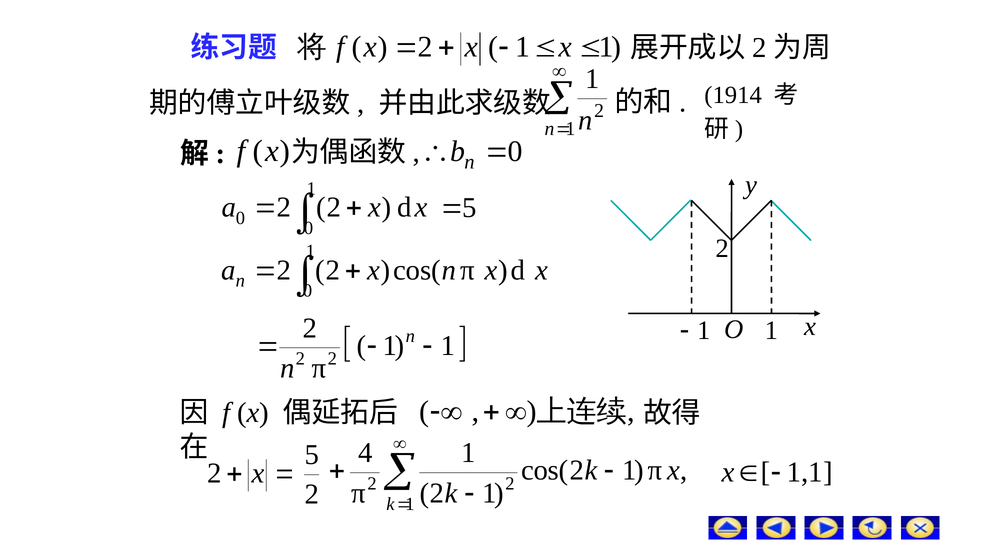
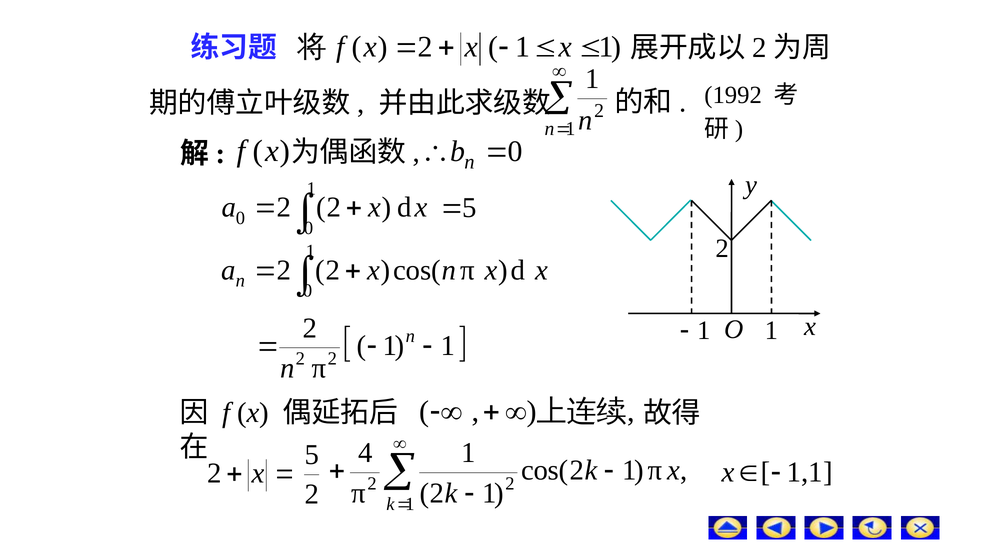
1914: 1914 -> 1992 (733, 95)
